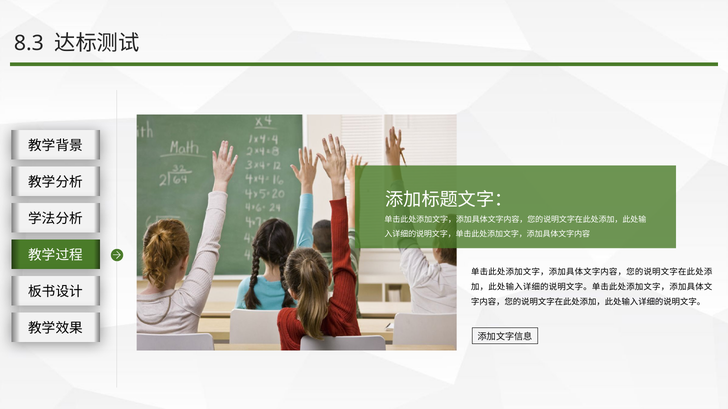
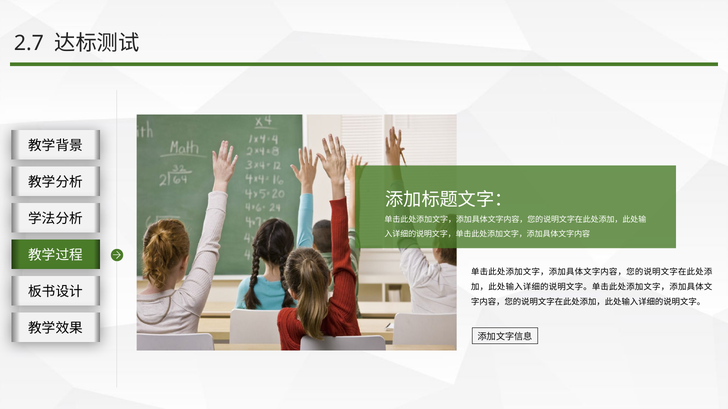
8.3: 8.3 -> 2.7 (29, 44)
